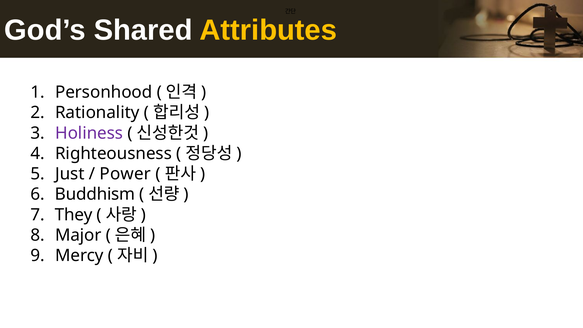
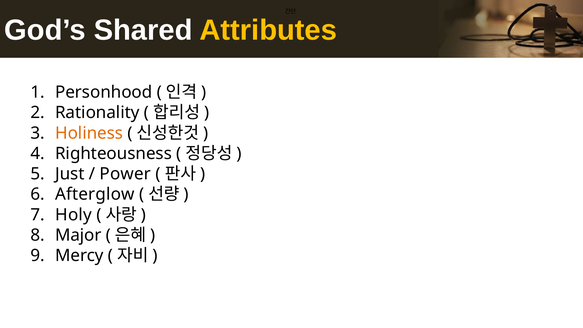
Holiness colour: purple -> orange (89, 133)
Buddhism: Buddhism -> Afterglow (95, 194)
They: They -> Holy (74, 215)
